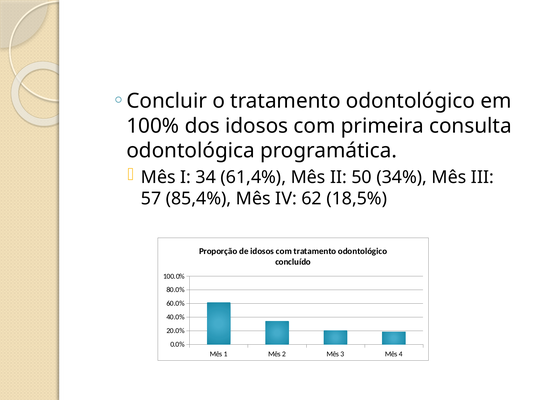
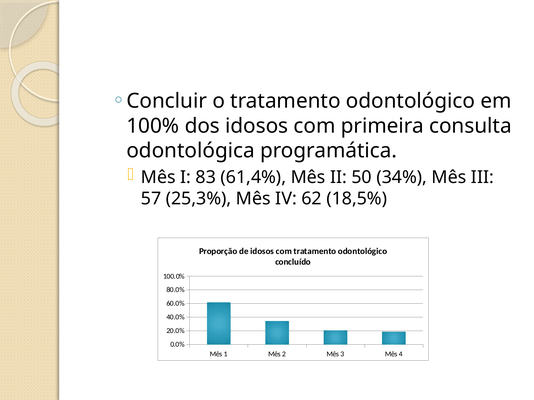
34: 34 -> 83 (206, 177)
85,4%: 85,4% -> 25,3% (199, 199)
